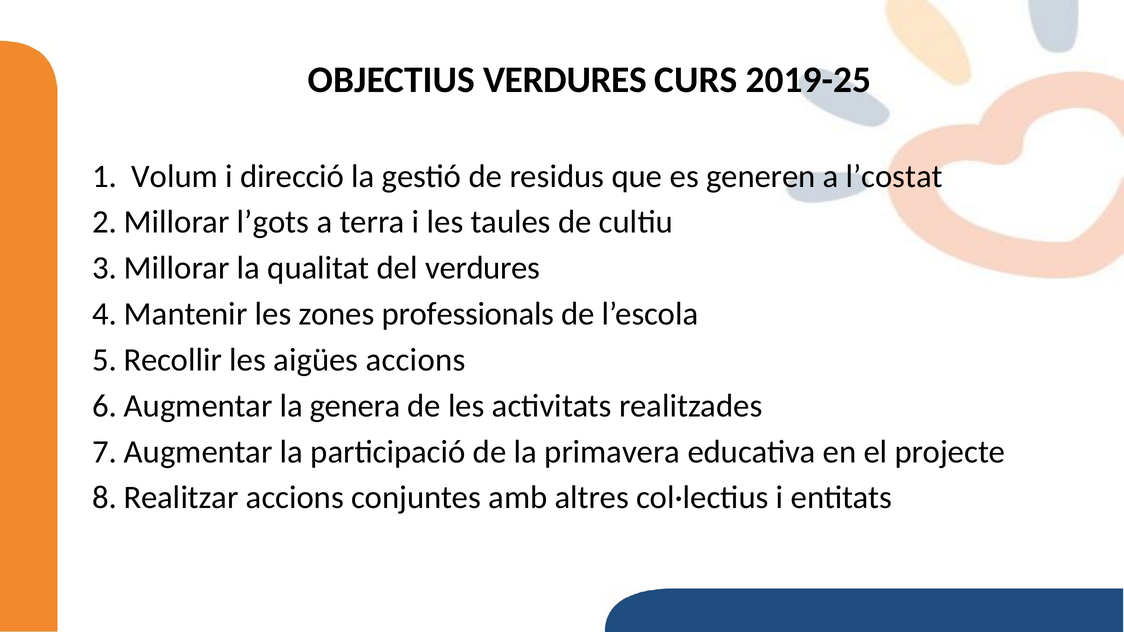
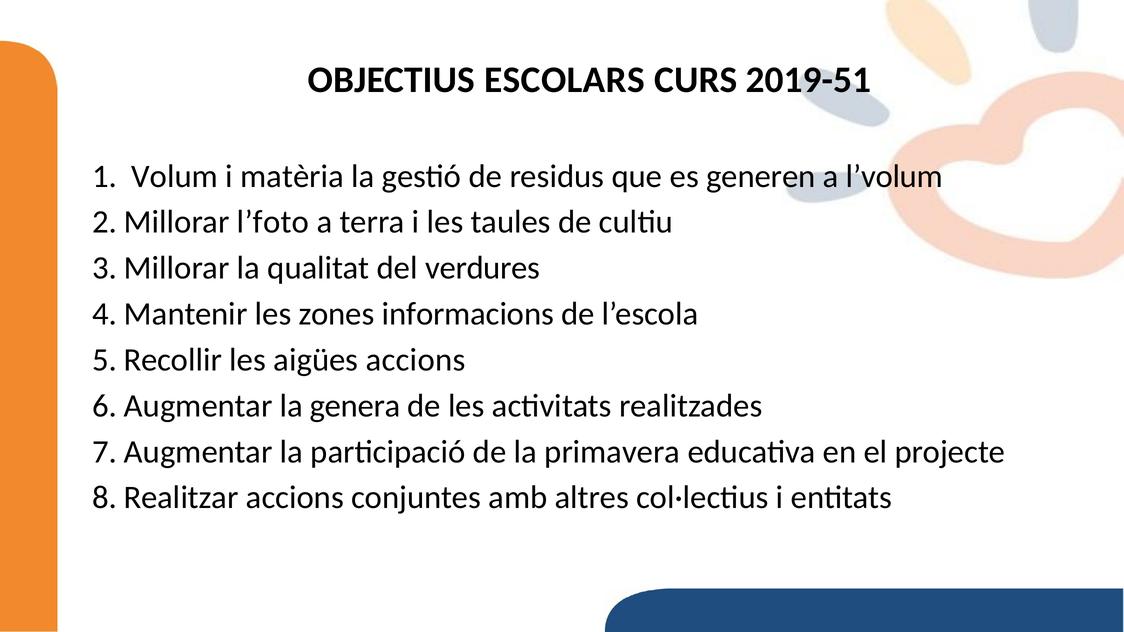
OBJECTIUS VERDURES: VERDURES -> ESCOLARS (565, 80)
2019-25: 2019-25 -> 2019-51 (808, 80)
direcció: direcció -> matèria (292, 176)
l’costat: l’costat -> l’volum (894, 176)
l’gots: l’gots -> l’foto (273, 222)
professionals: professionals -> informacions (468, 314)
